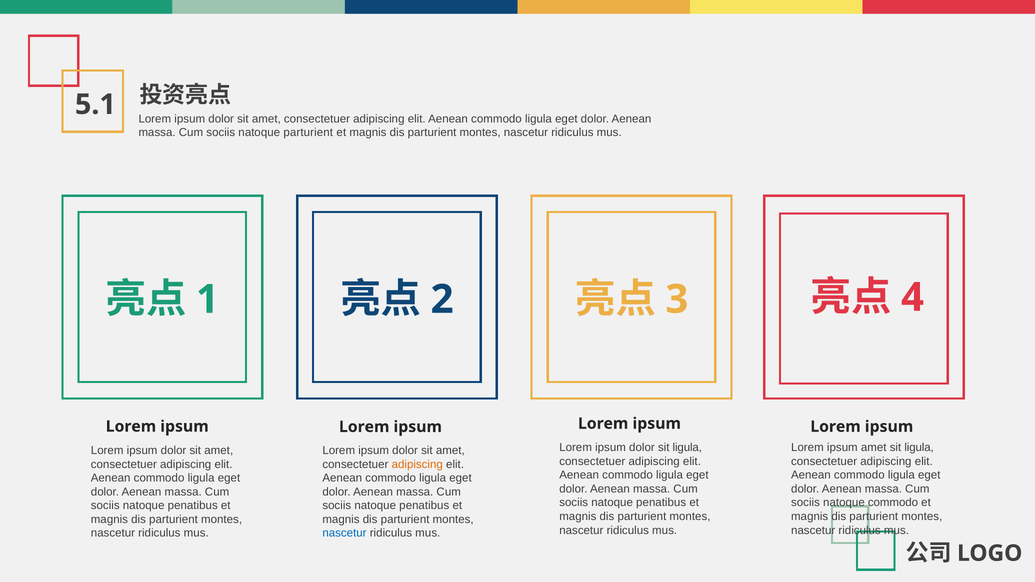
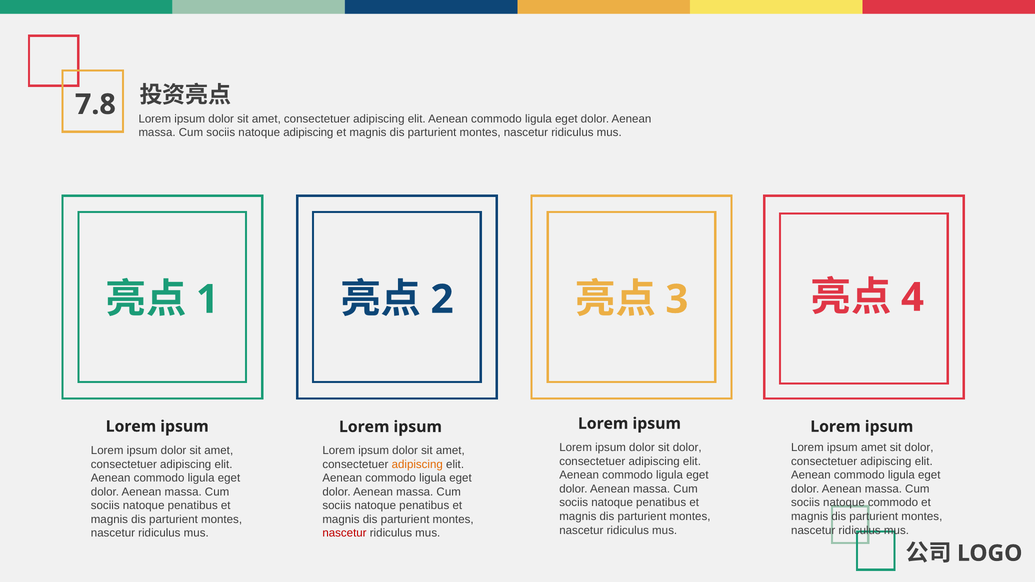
5.1: 5.1 -> 7.8 (95, 105)
natoque parturient: parturient -> adipiscing (308, 133)
dolor sit ligula: ligula -> dolor (687, 448)
ligula: ligula -> dolor (919, 448)
nascetur colour: blue -> red (345, 533)
